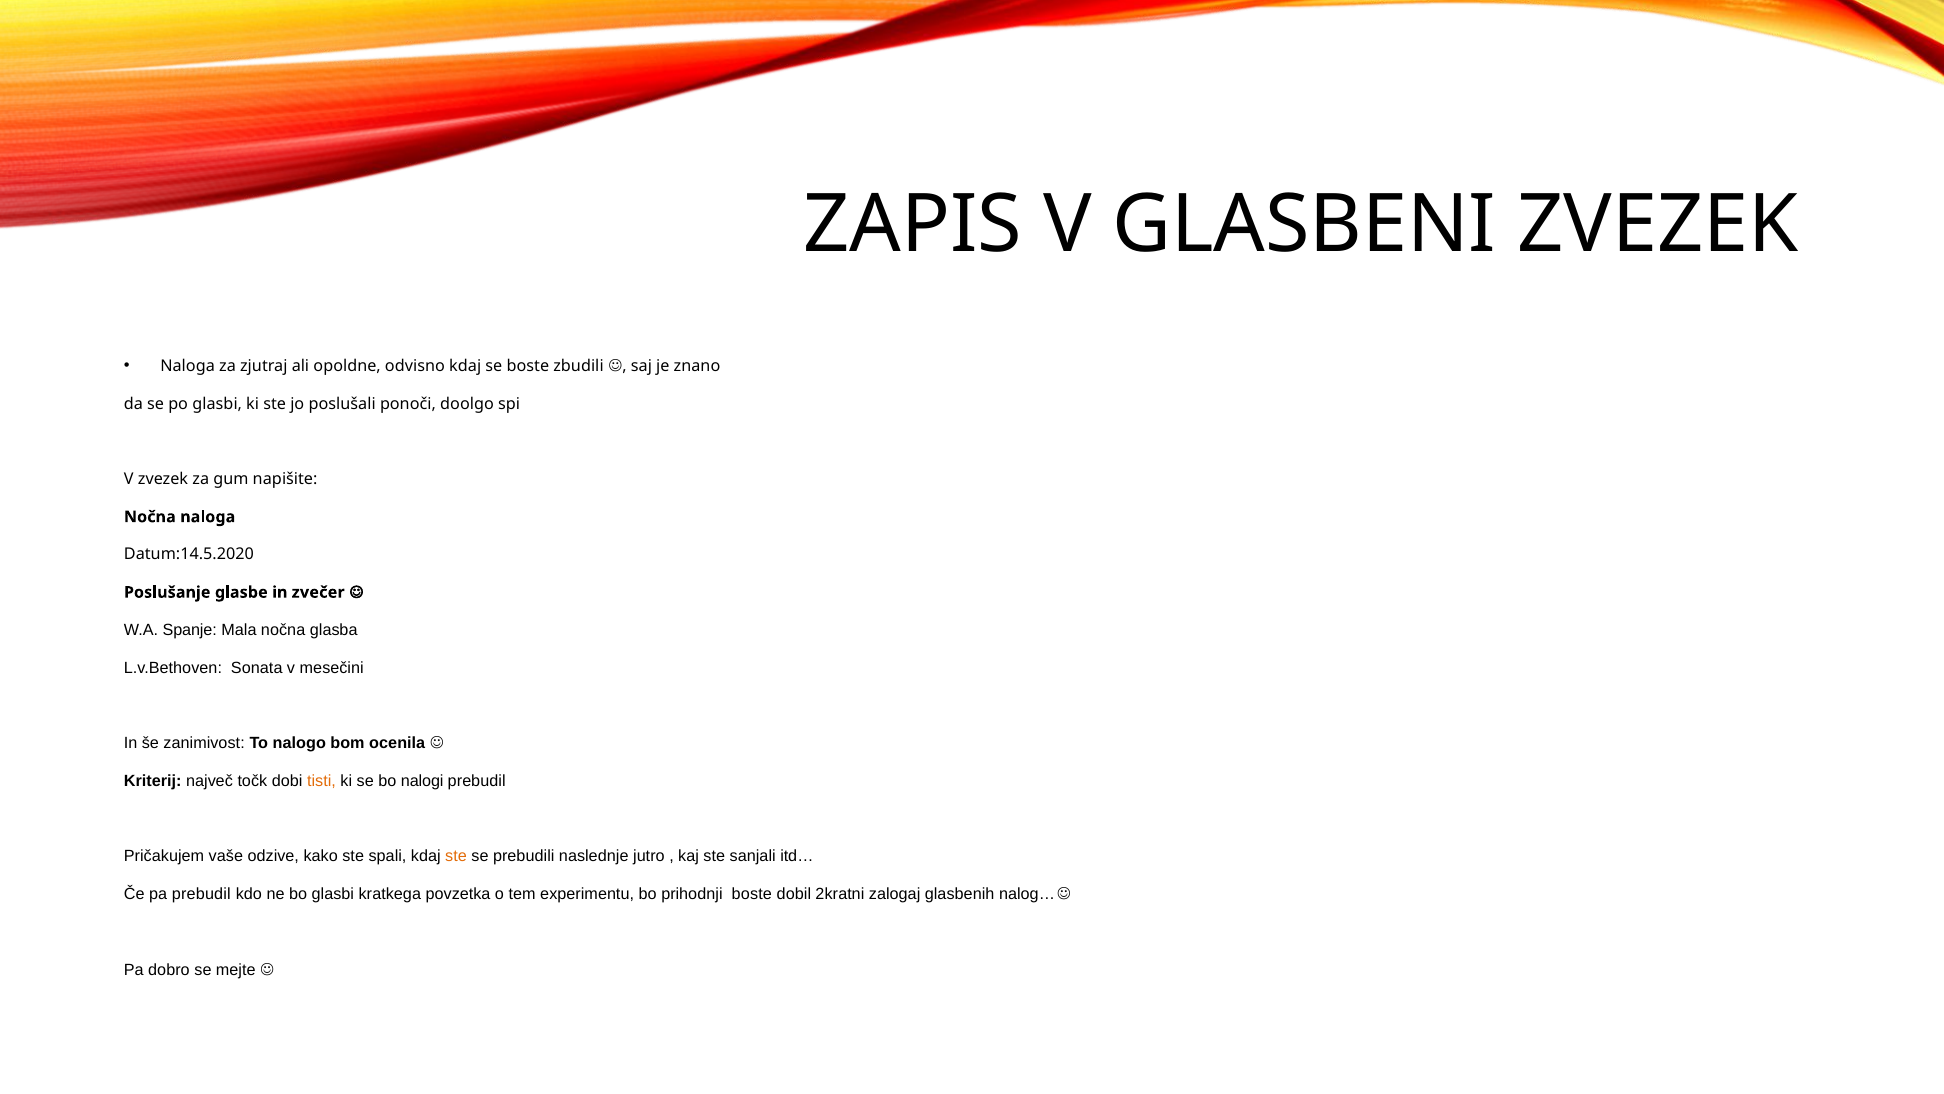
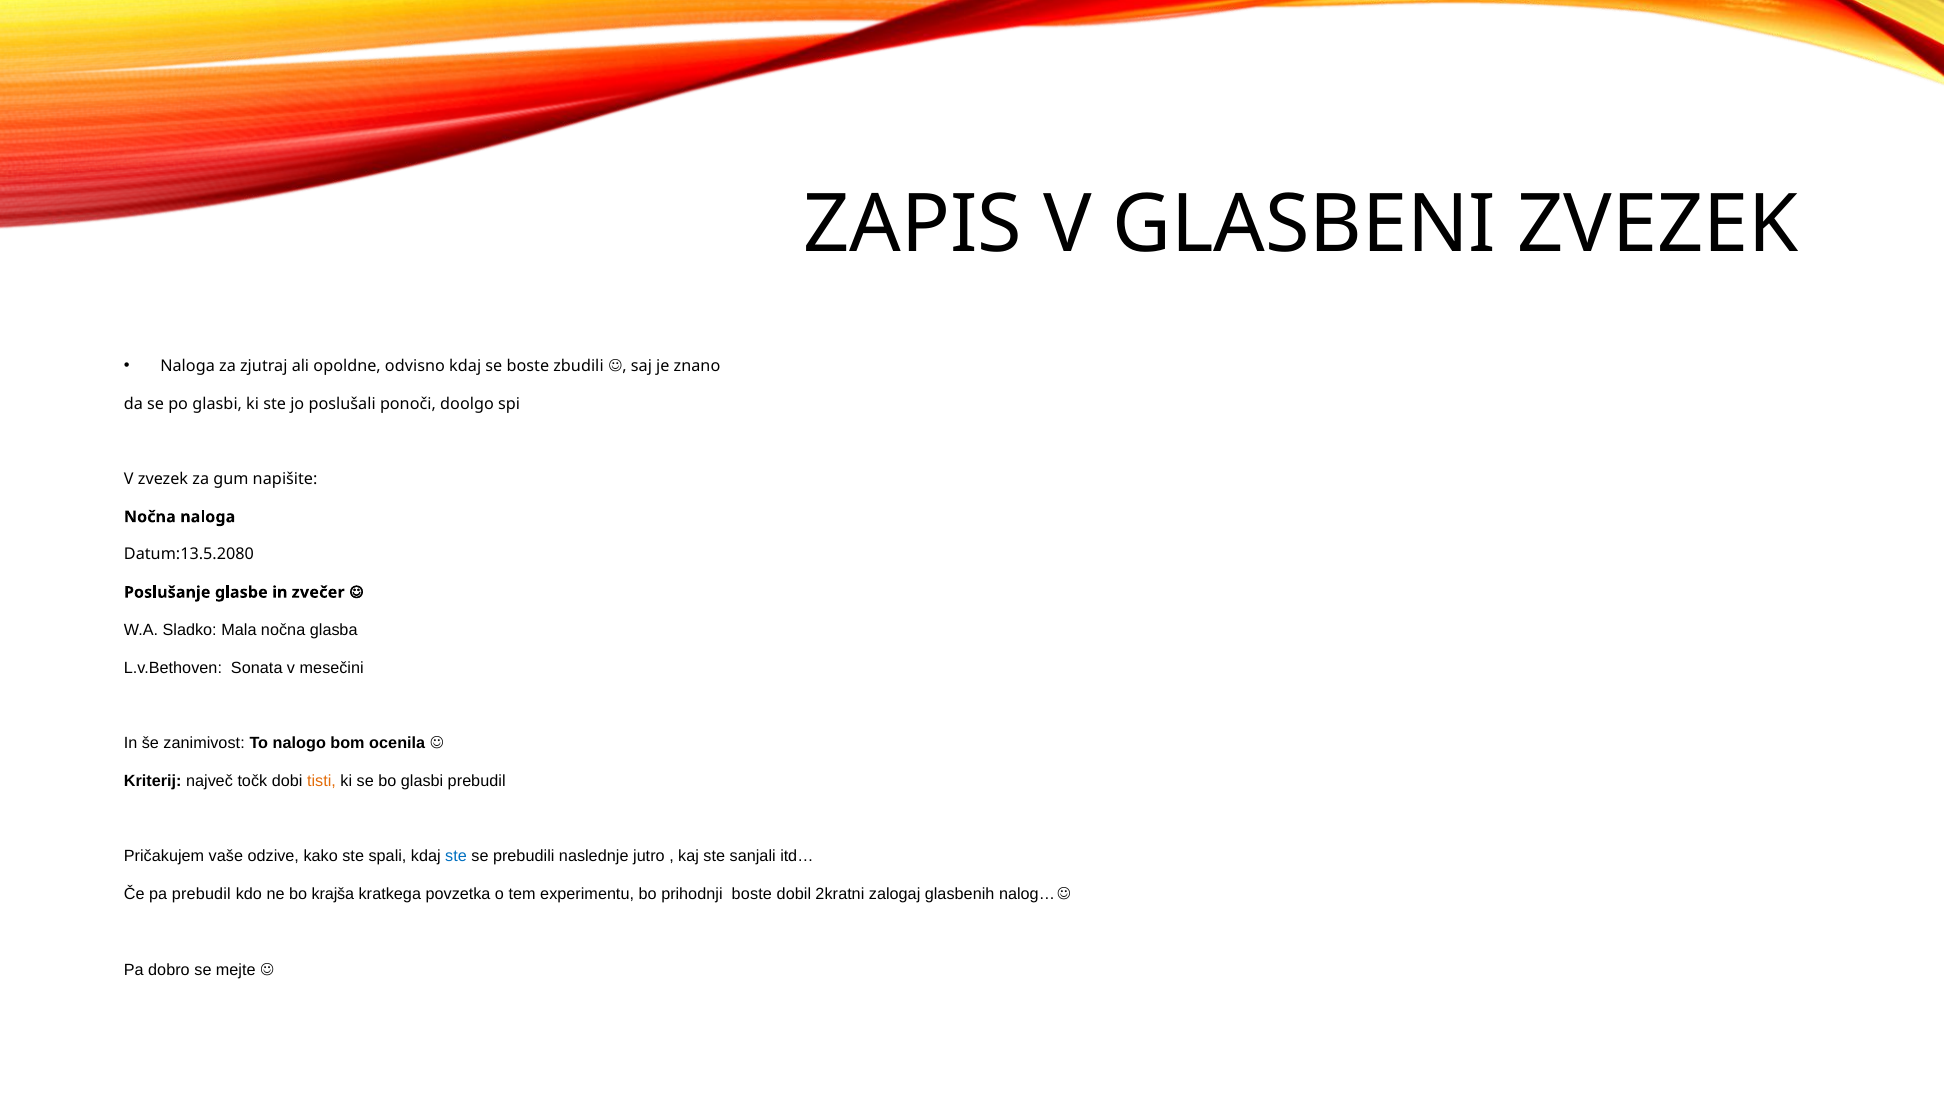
Datum:14.5.2020: Datum:14.5.2020 -> Datum:13.5.2080 (189, 554)
Spanje: Spanje -> Sladko (190, 630)
bo nalogi: nalogi -> glasbi (422, 781)
ste colour: orange -> blue (456, 856)
bo glasbi: glasbi -> krajša (333, 894)
